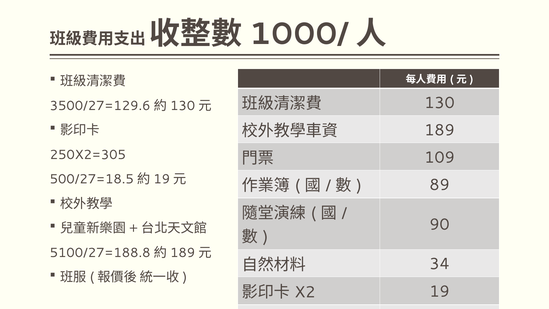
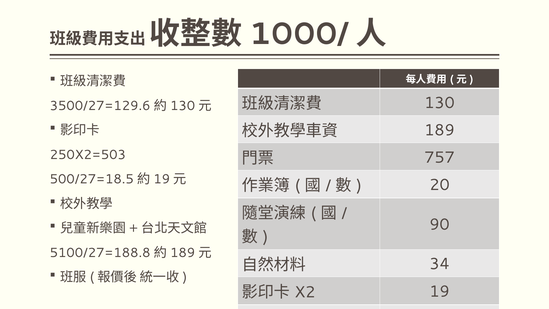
250X2=305: 250X2=305 -> 250X2=503 (88, 155)
109: 109 -> 757 (440, 157)
89: 89 -> 20 (440, 185)
